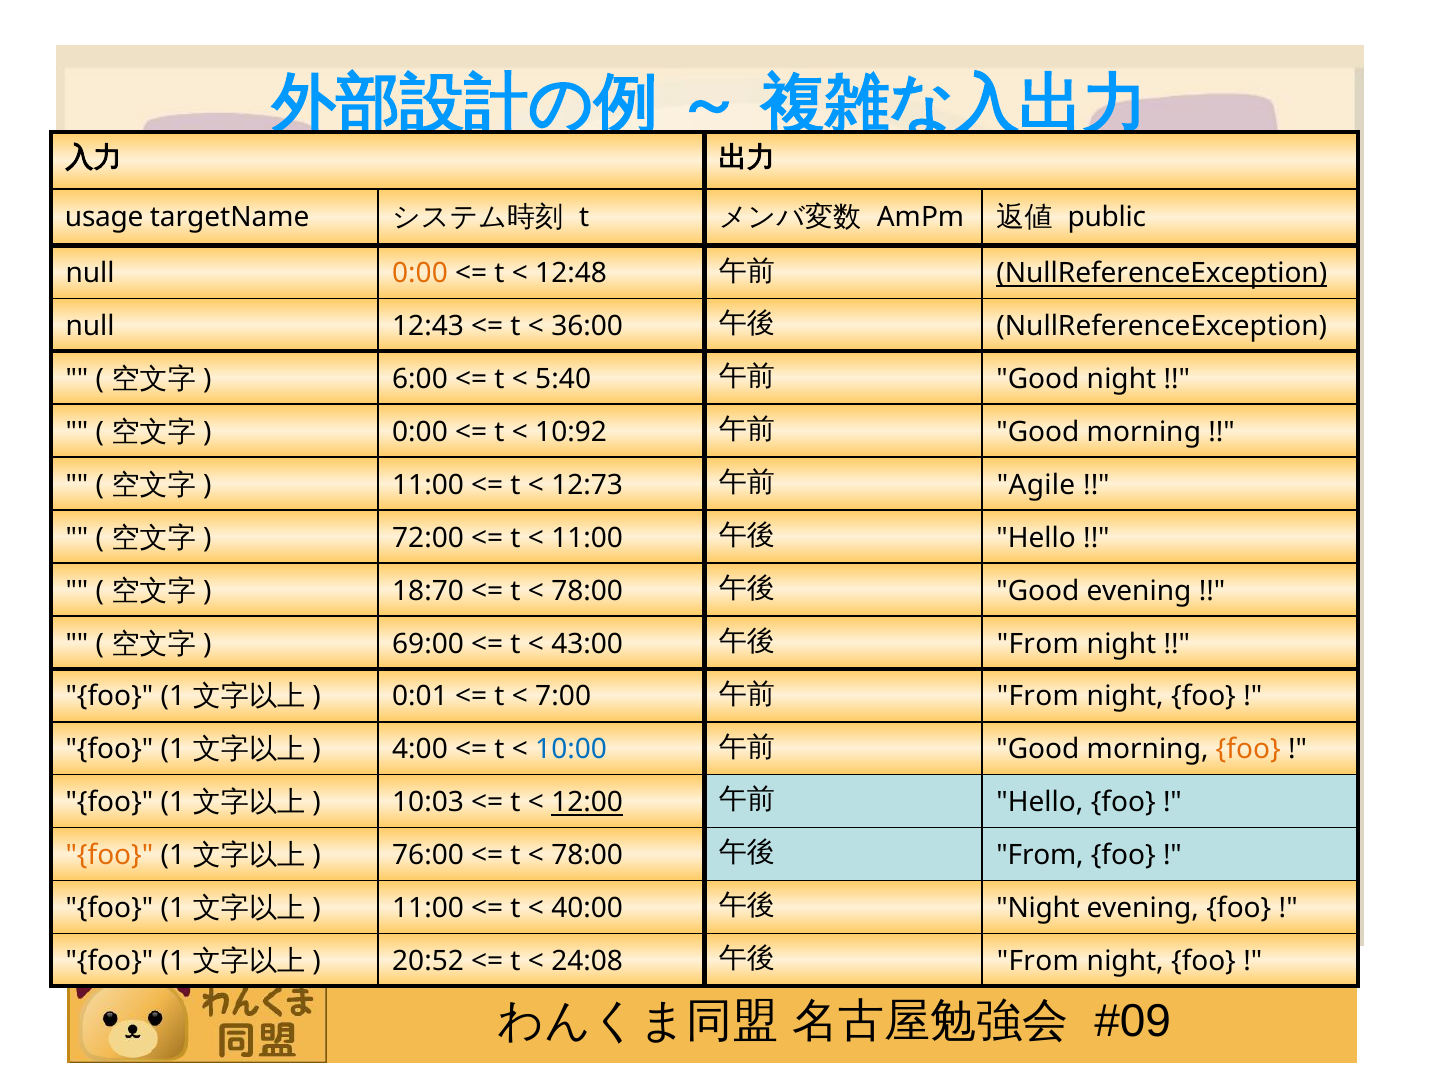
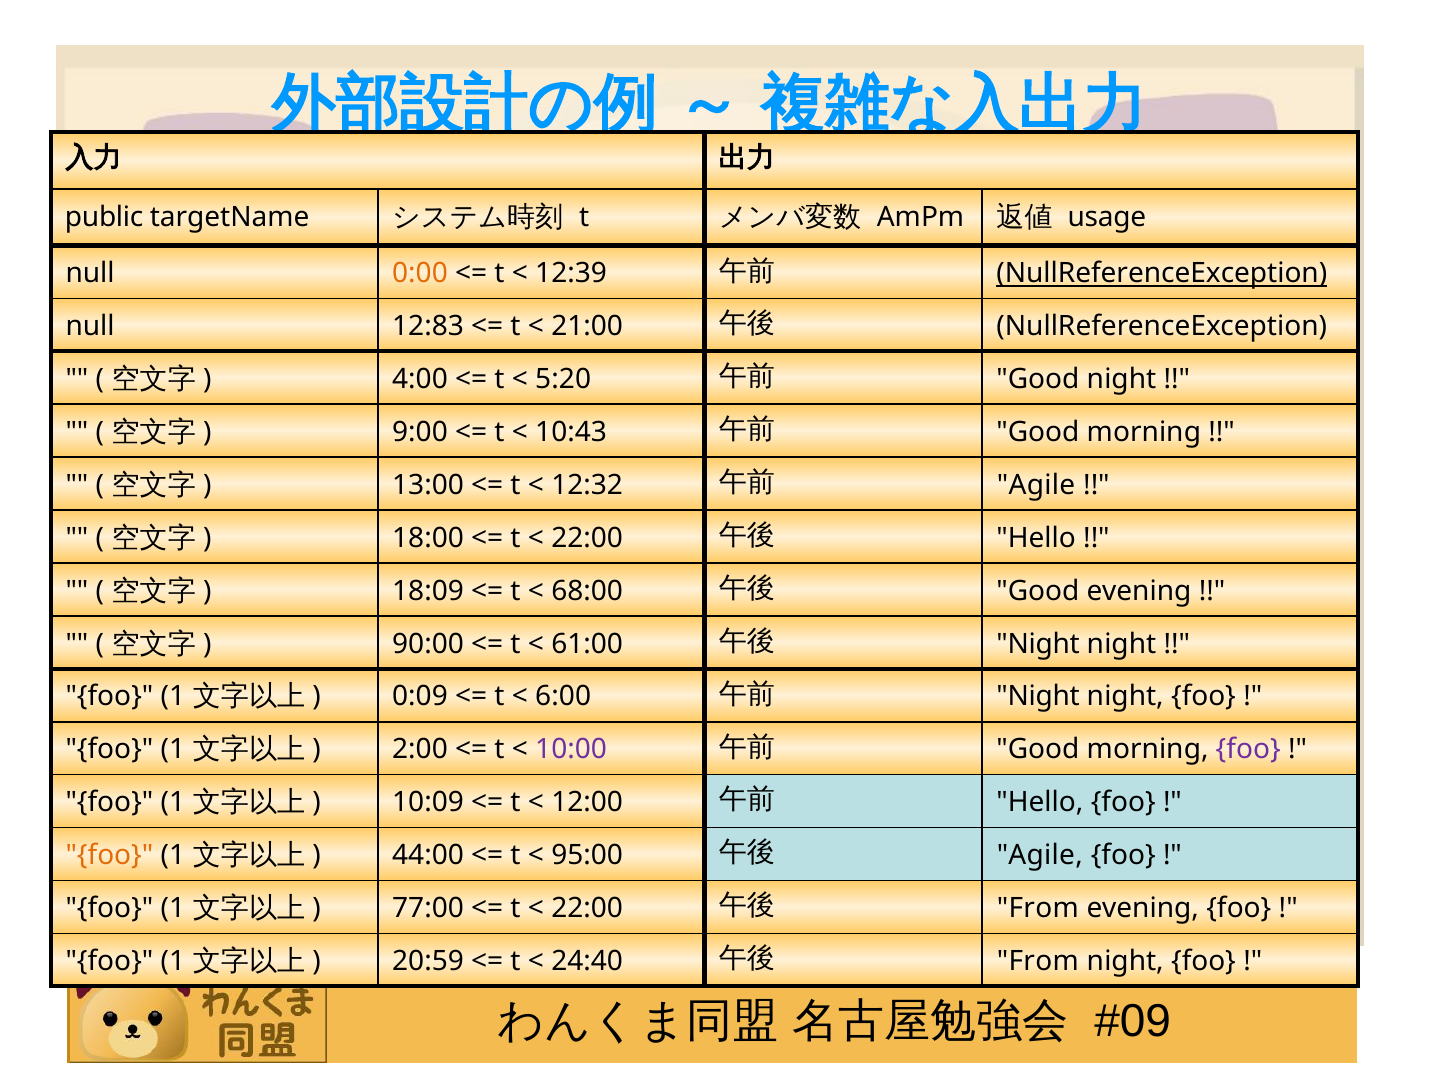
usage: usage -> public (104, 217)
public: public -> usage (1107, 217)
12:48: 12:48 -> 12:39 (571, 274)
12:43: 12:43 -> 12:83 (428, 326)
36:00: 36:00 -> 21:00 (587, 326)
6:00: 6:00 -> 4:00 (420, 379)
5:40: 5:40 -> 5:20 (563, 379)
0:00: 0:00 -> 9:00 (420, 432)
10:92: 10:92 -> 10:43 (571, 432)
11:00: 11:00 -> 13:00 (428, 485)
12:73: 12:73 -> 12:32 (587, 485)
72:00: 72:00 -> 18:00 (428, 538)
11:00: 11:00 -> 22:00 (587, 538)
18:70: 18:70 -> 18:09 (428, 591)
78:00: 78:00 -> 68:00 (587, 591)
69:00: 69:00 -> 90:00 (428, 644)
43:00: 43:00 -> 61:00 (587, 644)
From: From -> Night (1038, 644)
0:01: 0:01 -> 0:09 (420, 696)
7:00: 7:00 -> 6:00 (563, 696)
From: From -> Night (1038, 696)
4:00: 4:00 -> 2:00 (420, 749)
10:00 colour: blue -> purple (571, 749)
foo colour: orange -> purple (1248, 749)
10:03: 10:03 -> 10:09 (428, 802)
12:00 underline: present -> none (587, 802)
76:00: 76:00 -> 44:00 (428, 855)
78:00: 78:00 -> 95:00 (587, 855)
From: From -> Agile (1040, 855)
11:00: 11:00 -> 77:00 (428, 908)
40:00: 40:00 -> 22:00 (587, 908)
Night: Night -> From (1038, 908)
20:52: 20:52 -> 20:59 (428, 961)
24:08: 24:08 -> 24:40 (587, 961)
